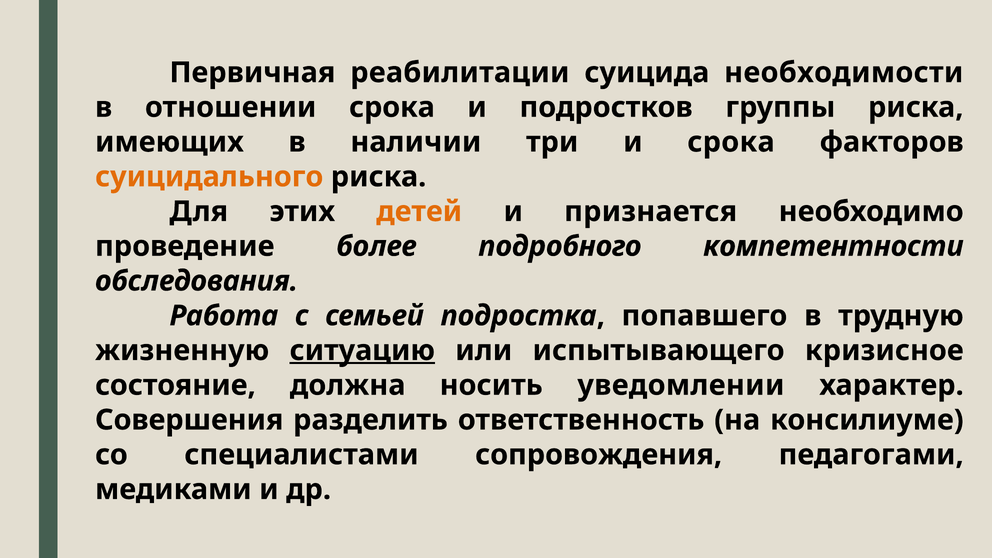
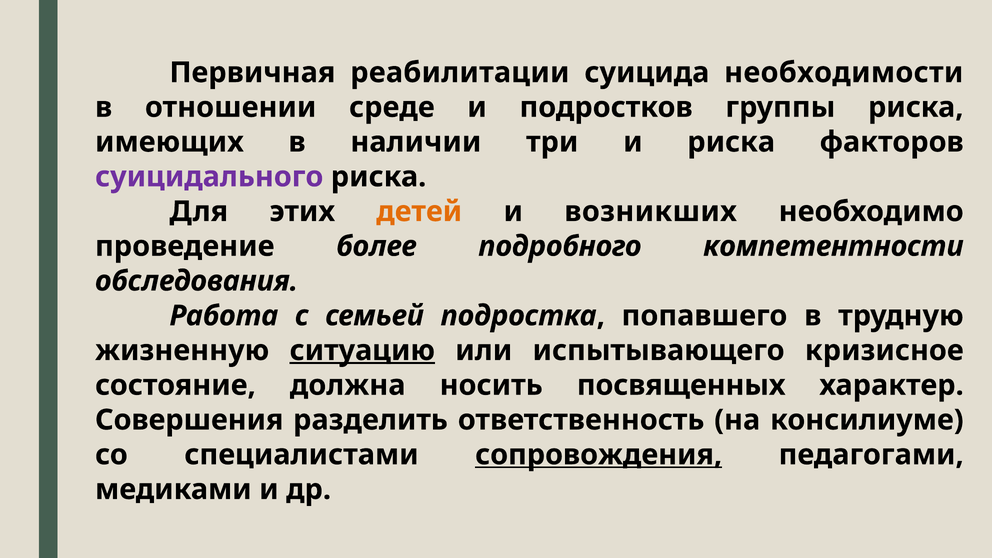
отношении срока: срока -> среде (392, 107)
и срока: срока -> риска (731, 142)
суицидального colour: orange -> purple (209, 177)
признается: признается -> возникших (651, 212)
уведомлении: уведомлении -> посвященных (681, 385)
сопровождения underline: none -> present (599, 455)
